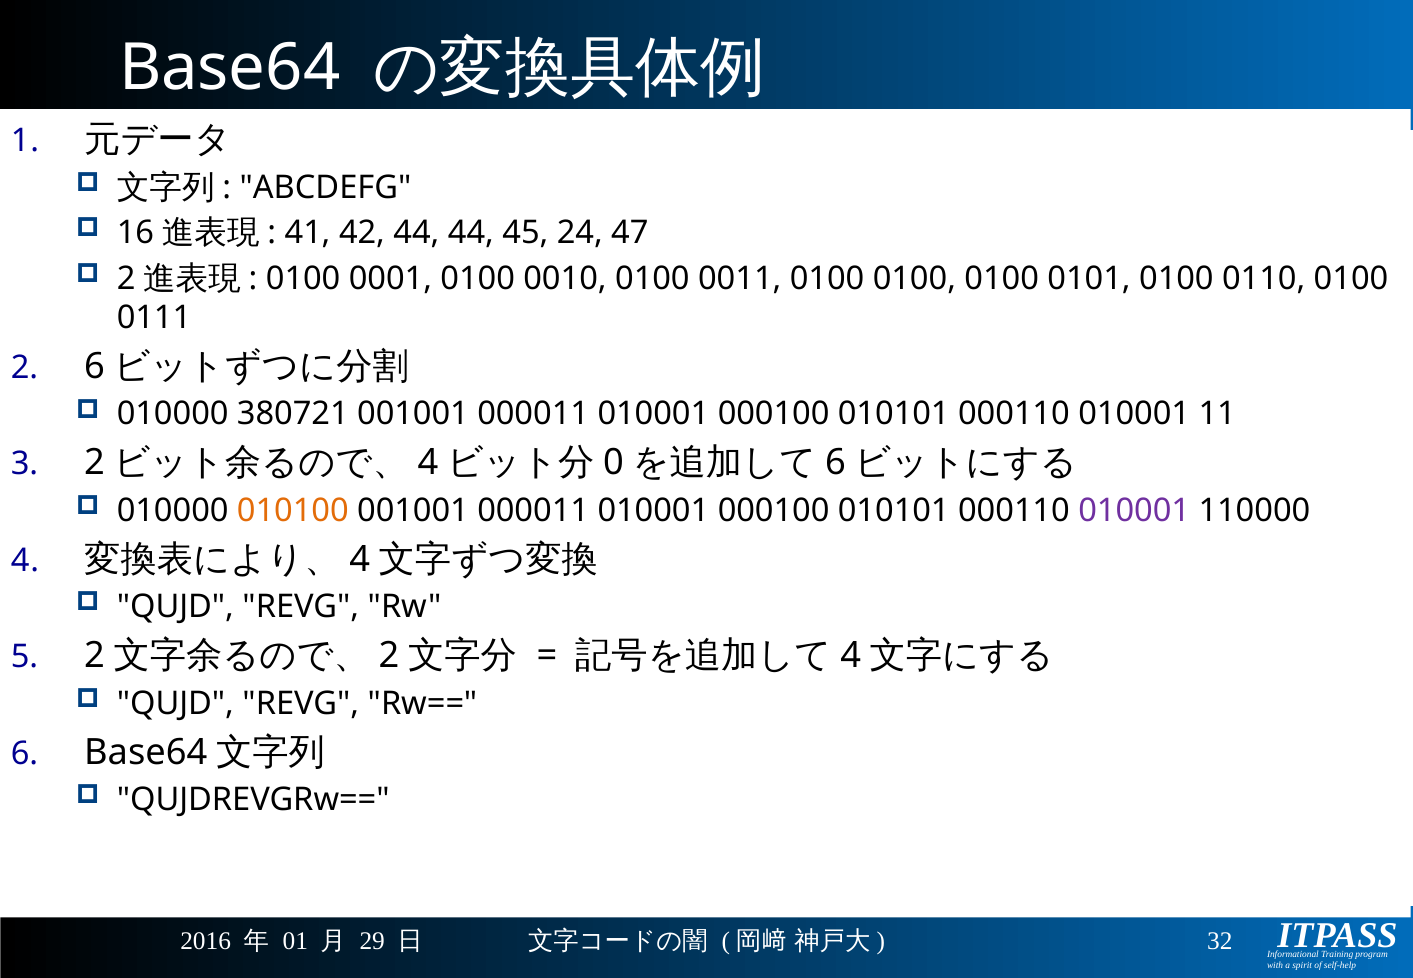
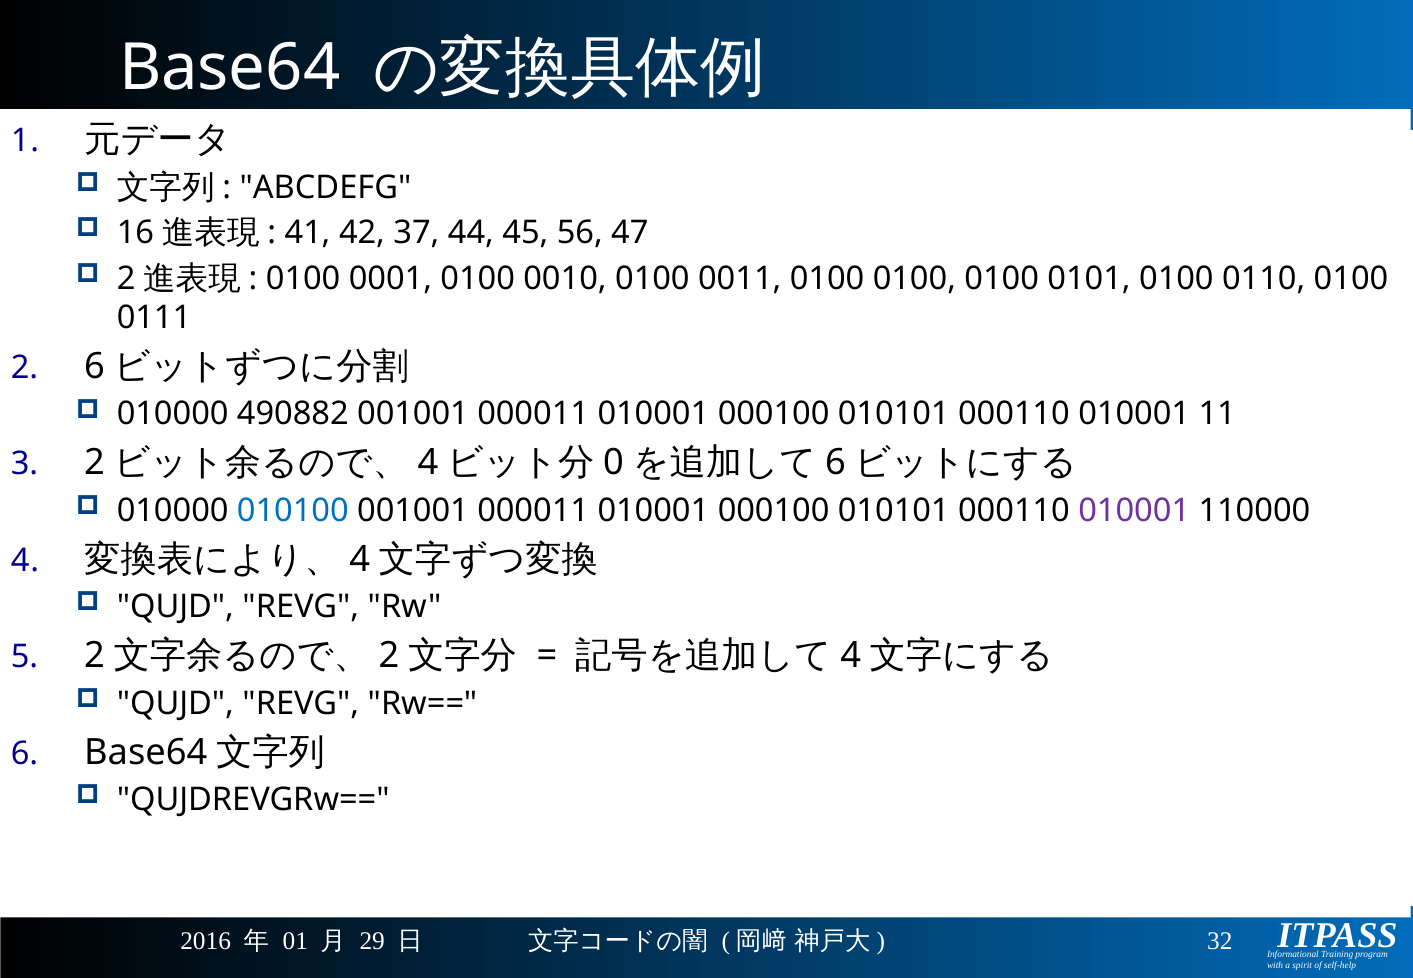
42 44: 44 -> 37 (416, 233)
24: 24 -> 56 (580, 233)
380721: 380721 -> 490882 (293, 414)
010100 colour: orange -> blue (293, 511)
